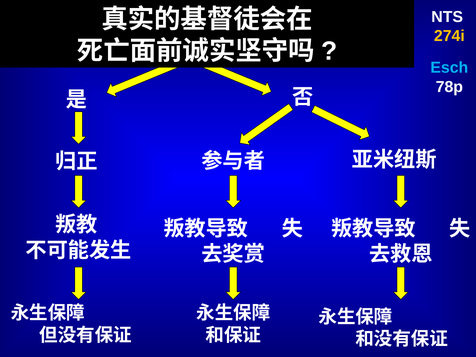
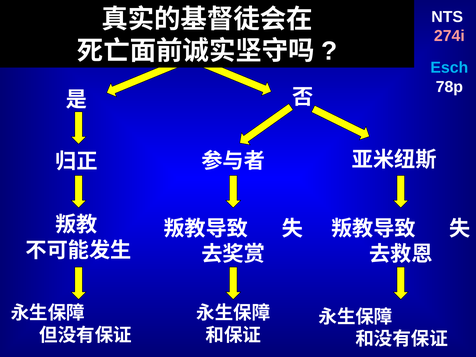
274i colour: yellow -> pink (449, 36)
